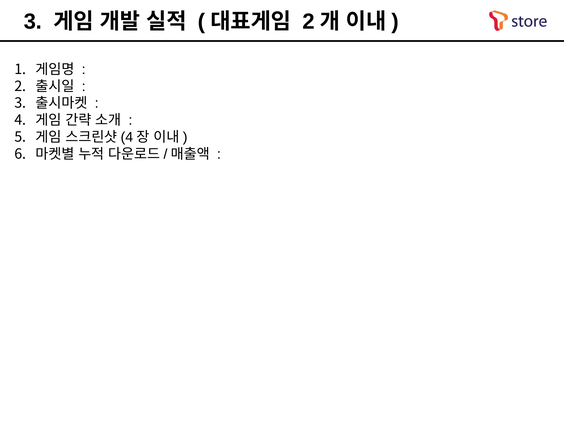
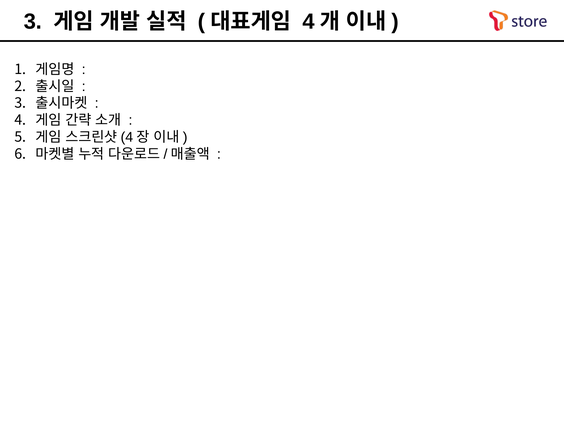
2: 2 -> 4 (308, 22)
